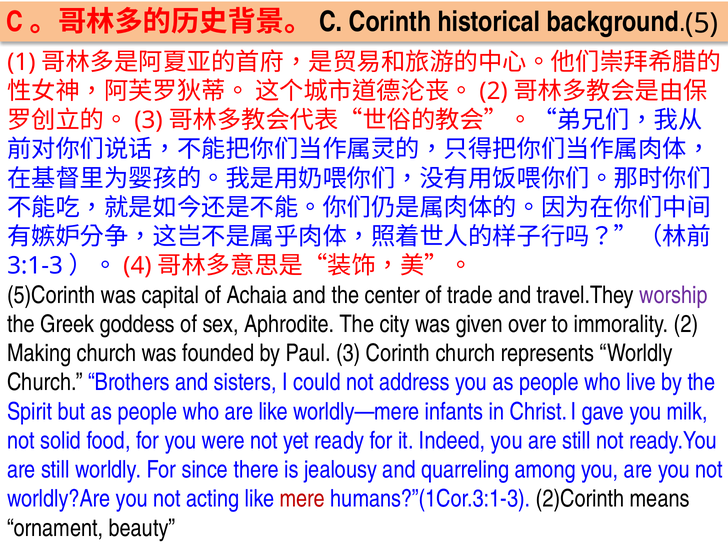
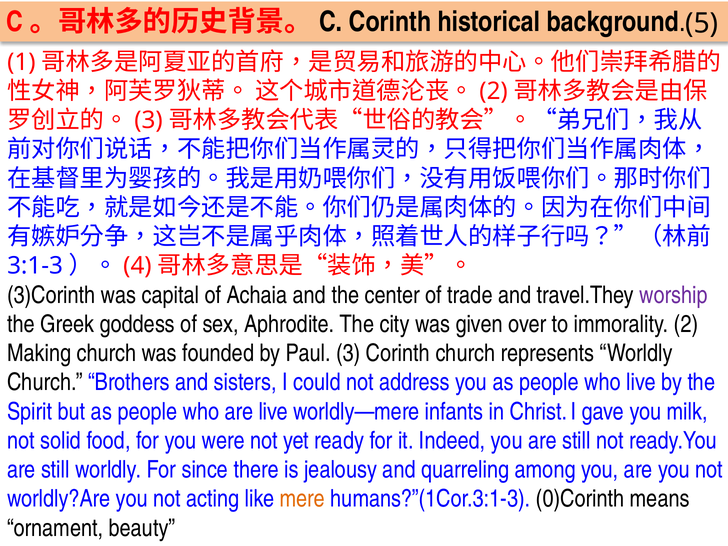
5)Corinth: 5)Corinth -> 3)Corinth (51, 295)
are like: like -> live (273, 412)
mere colour: red -> orange (302, 499)
2)Corinth: 2)Corinth -> 0)Corinth (580, 499)
